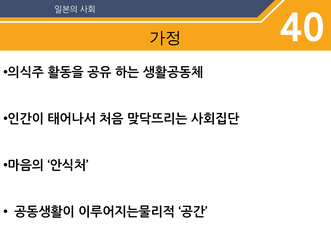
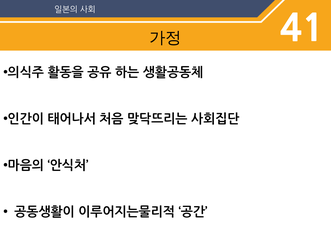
40: 40 -> 41 (302, 29)
